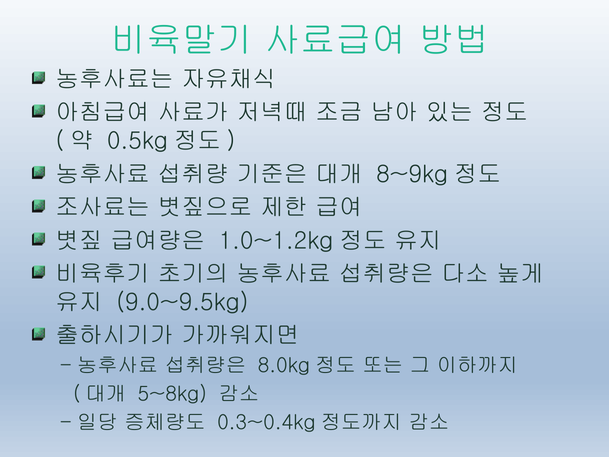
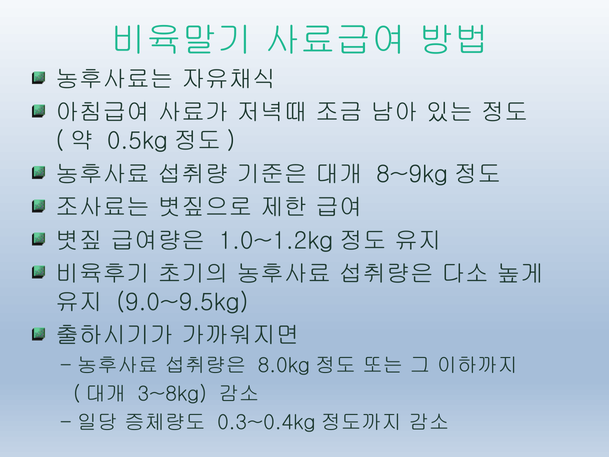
5~8kg: 5~8kg -> 3~8kg (172, 394)
